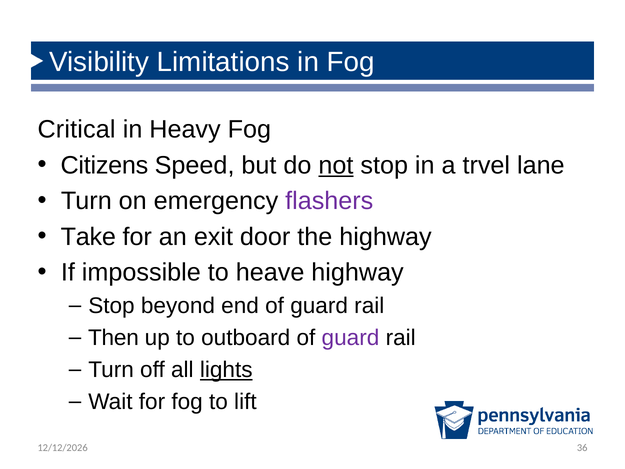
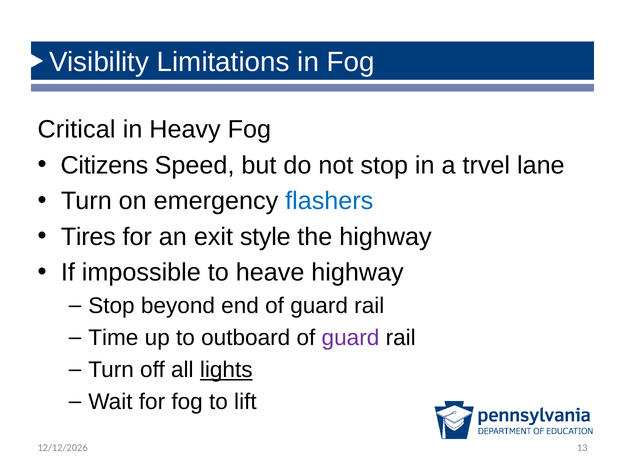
not underline: present -> none (336, 165)
flashers colour: purple -> blue (329, 201)
Take: Take -> Tires (88, 237)
door: door -> style (265, 237)
Then: Then -> Time (113, 338)
36: 36 -> 13 (582, 448)
